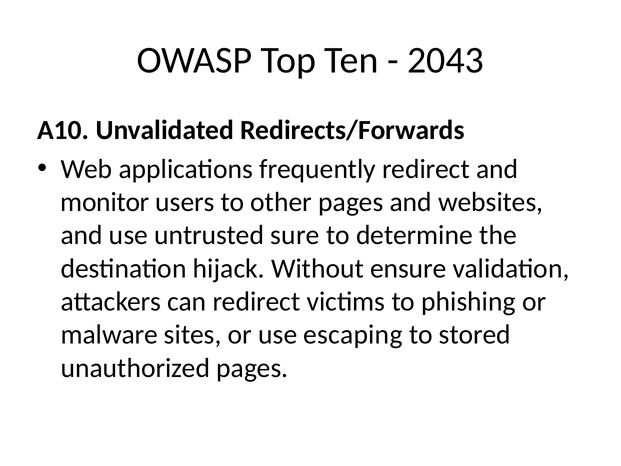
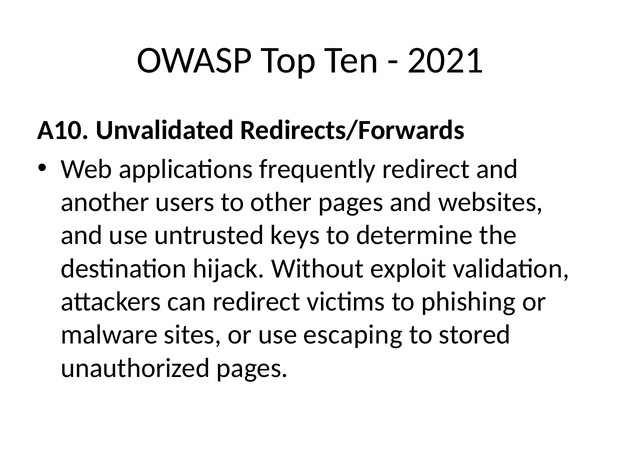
2043: 2043 -> 2021 (446, 60)
monitor: monitor -> another (105, 202)
sure: sure -> keys (295, 235)
ensure: ensure -> exploit (408, 268)
